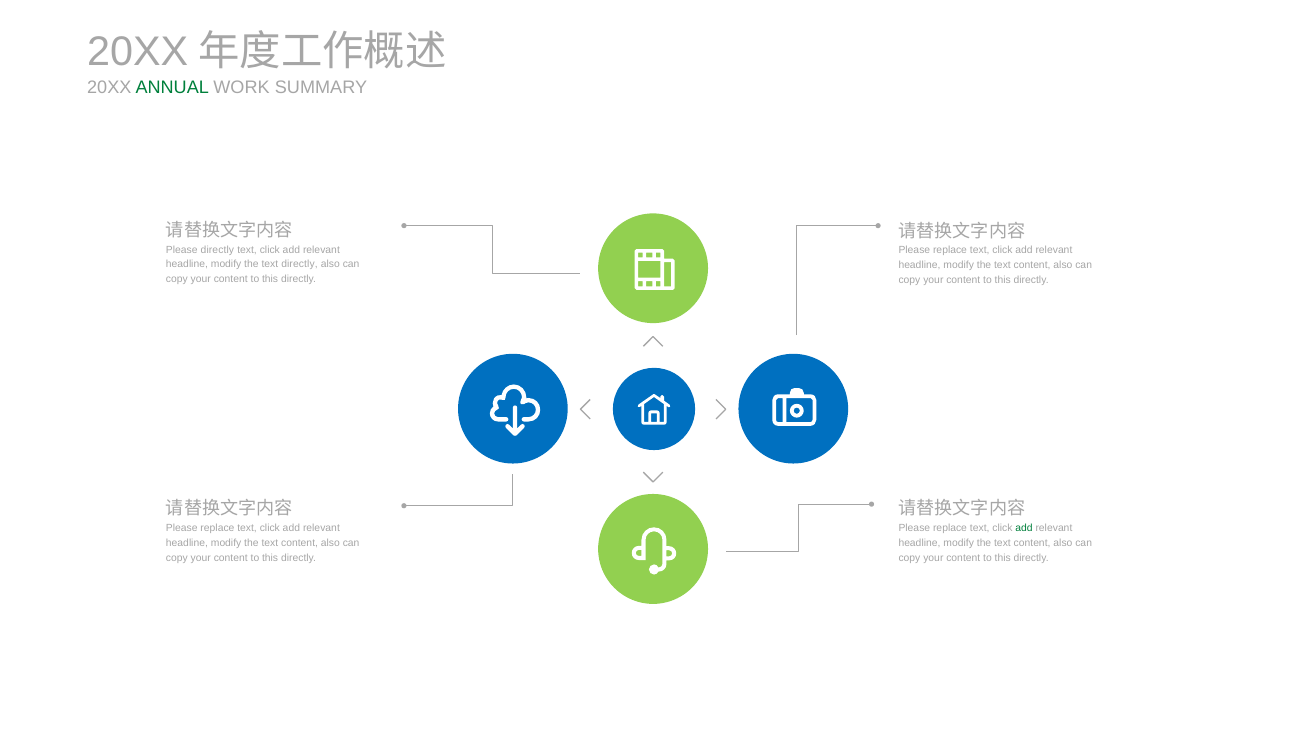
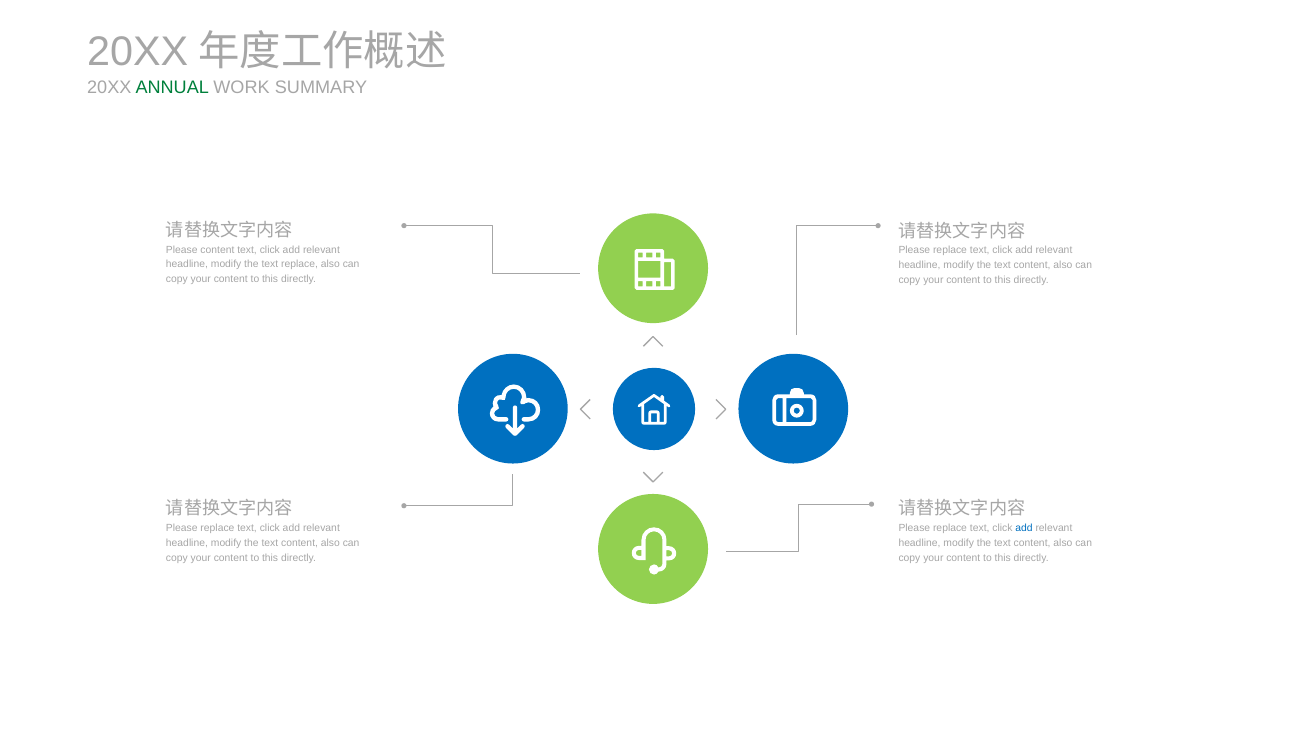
Please directly: directly -> content (217, 250)
text directly: directly -> replace (299, 264)
add colour: green -> blue (1024, 528)
